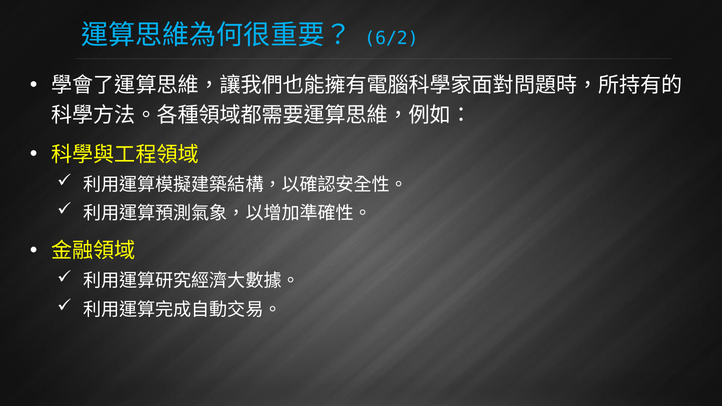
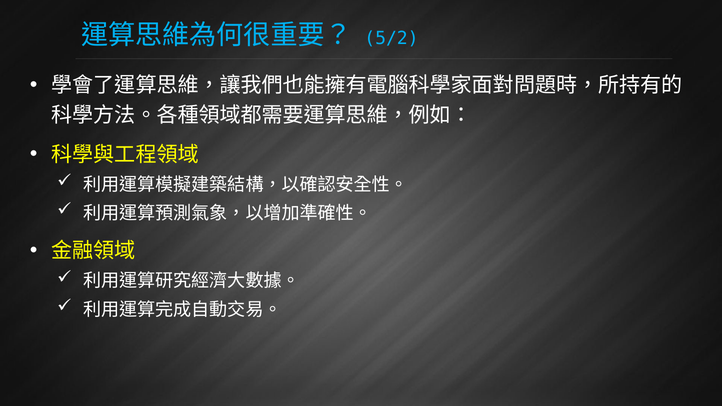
6/2: 6/2 -> 5/2 (391, 38)
